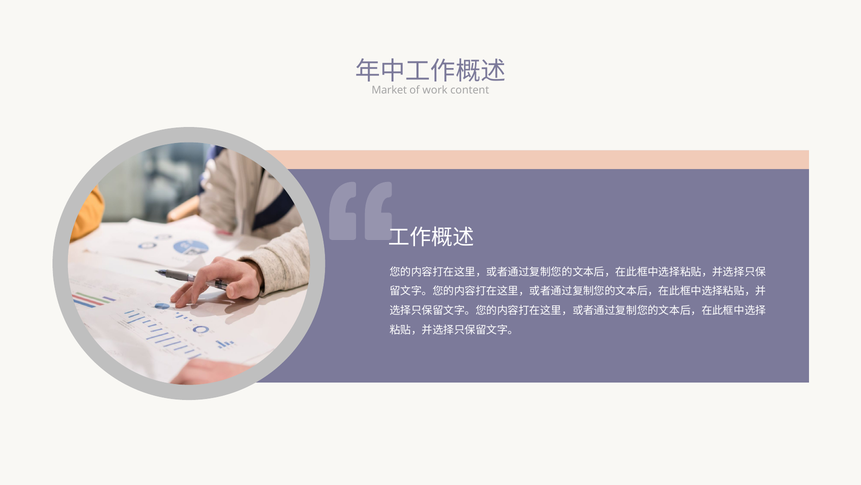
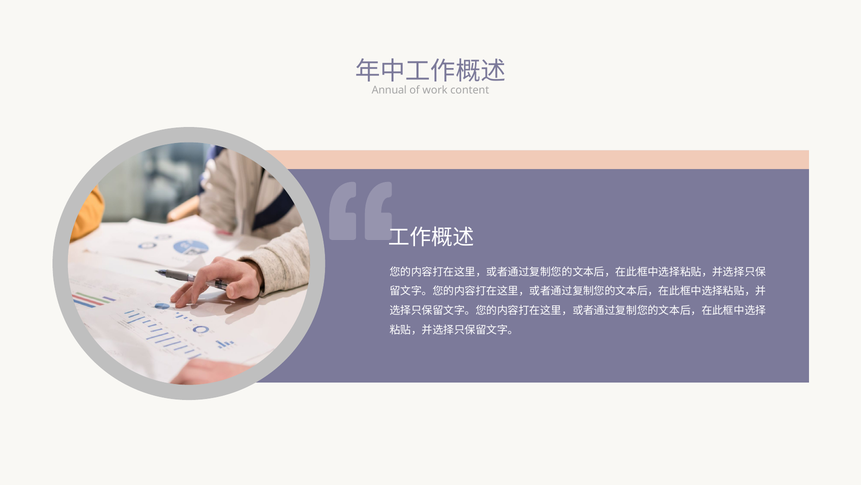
Market: Market -> Annual (389, 90)
